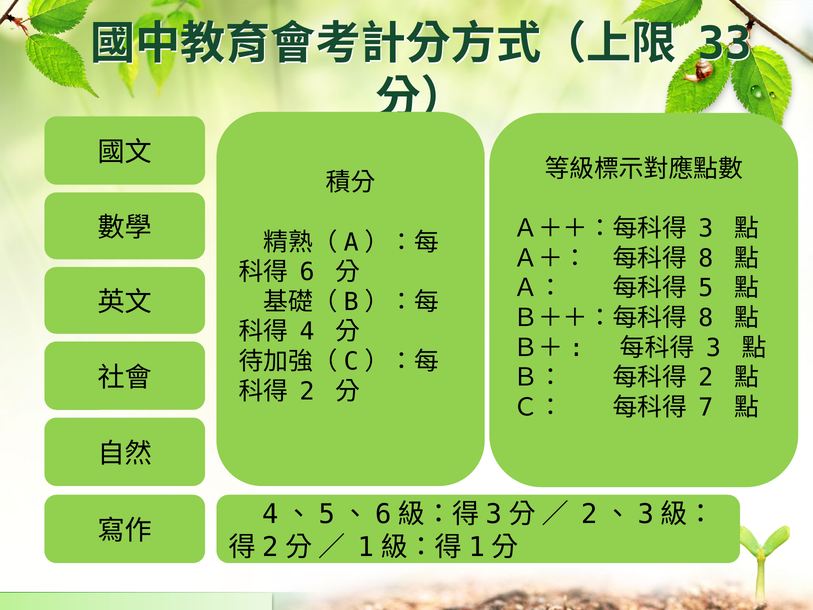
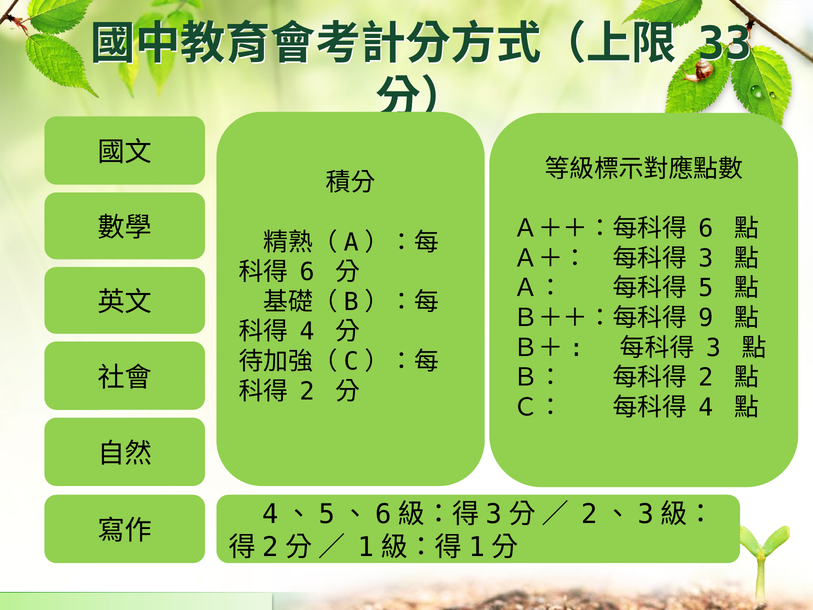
3: 3 -> 6 (706, 229)
8: 8 -> 3 (706, 258)
8: 8 -> 9 (706, 318)
7: 7 -> 4 (706, 407)
